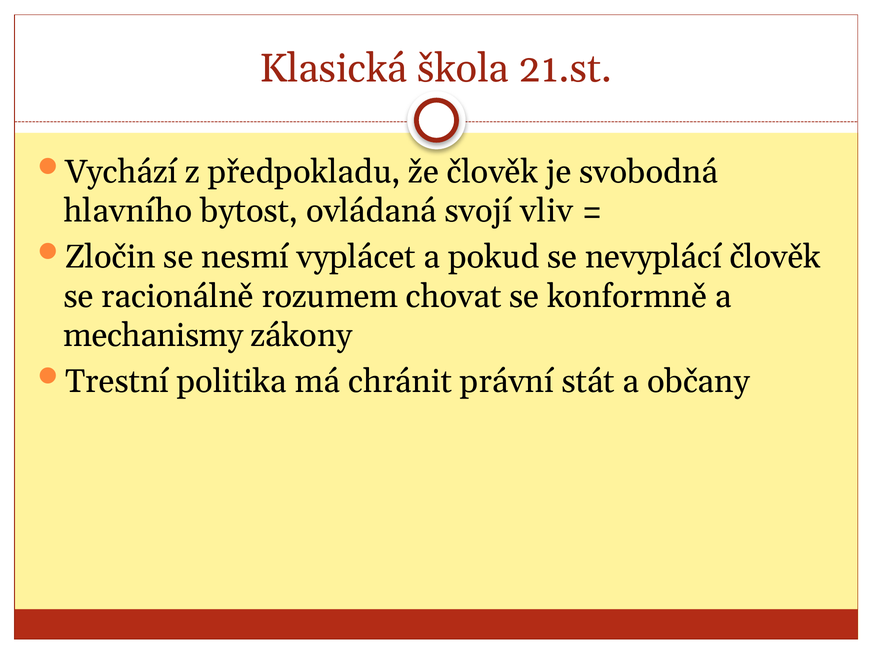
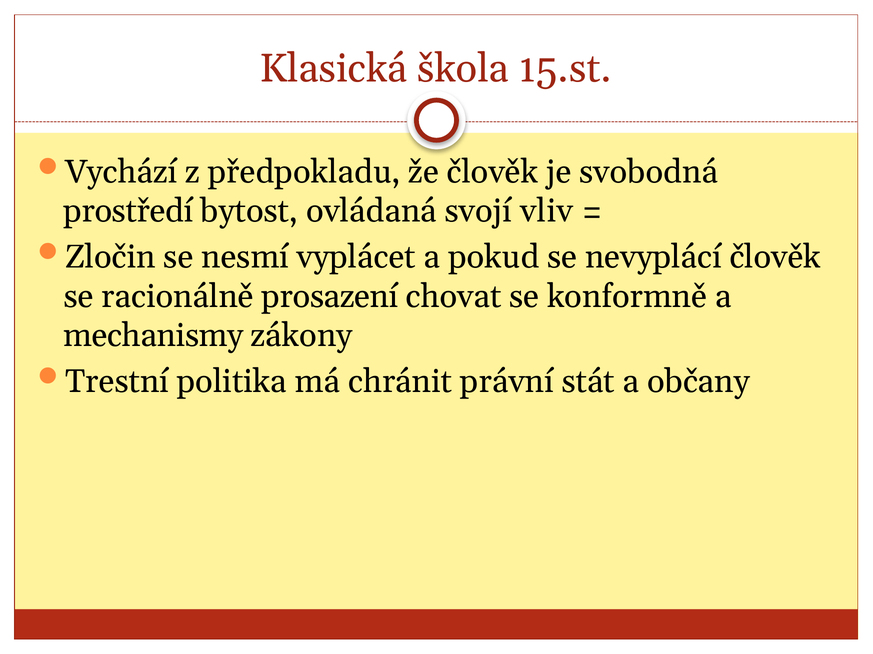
21.st: 21.st -> 15.st (565, 69)
hlavního: hlavního -> prostředí (128, 211)
rozumem: rozumem -> prosazení (330, 297)
